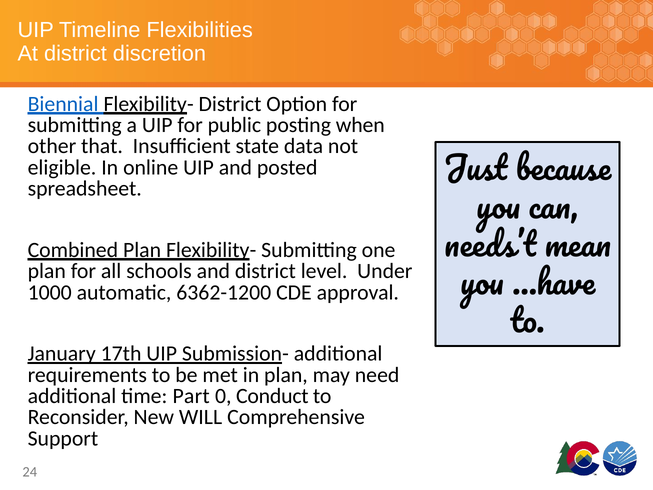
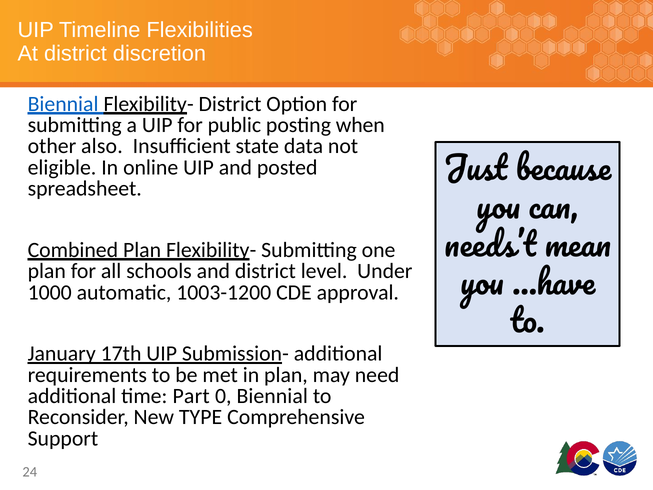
that: that -> also (102, 146)
6362-1200: 6362-1200 -> 1003-1200 (224, 292)
0 Conduct: Conduct -> Biennial (272, 396)
WILL: WILL -> TYPE (201, 417)
